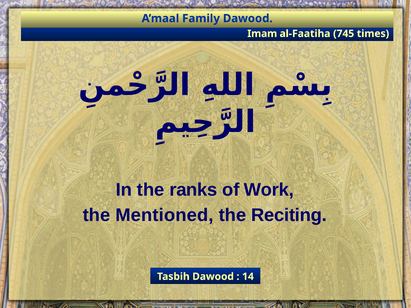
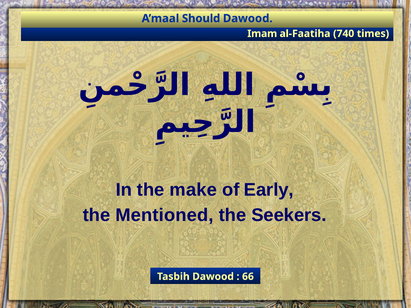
Family: Family -> Should (201, 18)
745: 745 -> 740 (344, 34)
ranks: ranks -> make (193, 190)
Work: Work -> Early (269, 190)
Reciting: Reciting -> Seekers (289, 215)
14: 14 -> 66 (248, 277)
